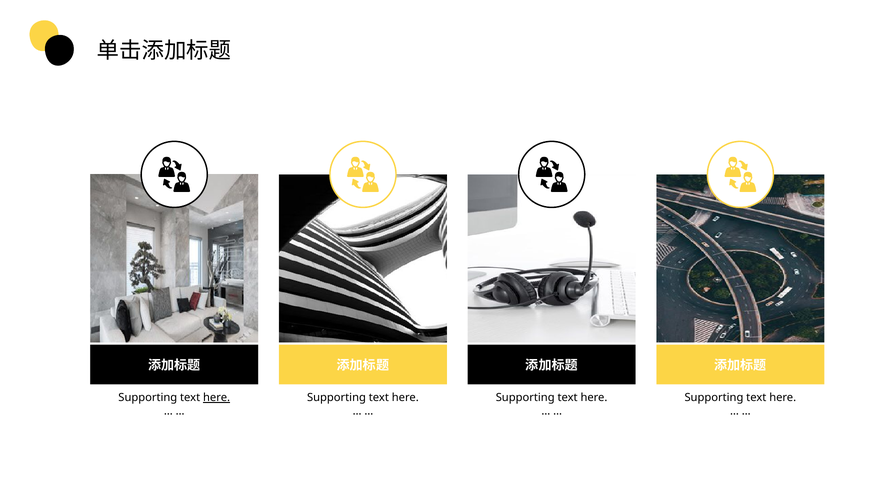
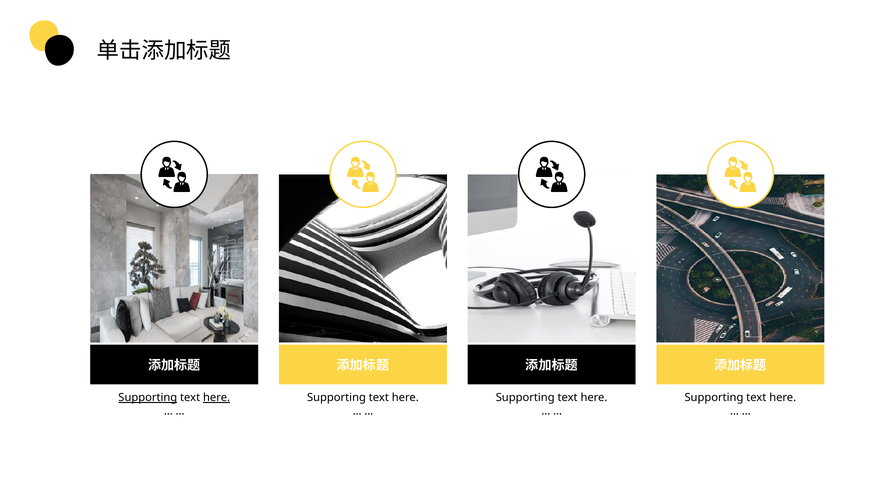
Supporting underline: none -> present (148, 398)
